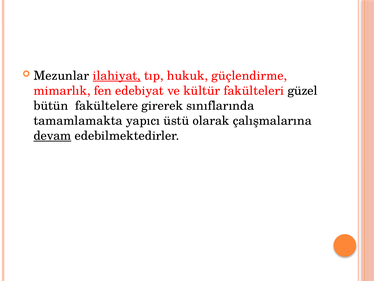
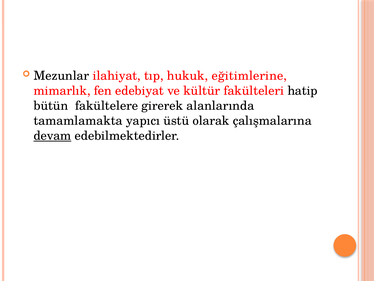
ilahiyat underline: present -> none (117, 76)
güçlendirme: güçlendirme -> eğitimlerine (249, 76)
güzel: güzel -> hatip (302, 91)
sınıflarında: sınıflarında -> alanlarında (220, 106)
